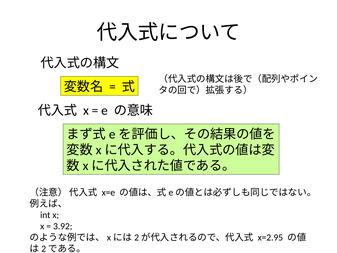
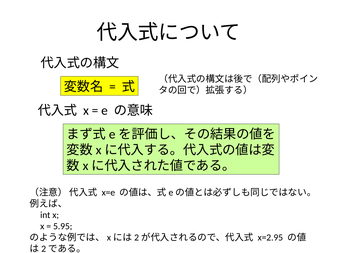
3.92: 3.92 -> 5.95 (63, 226)
